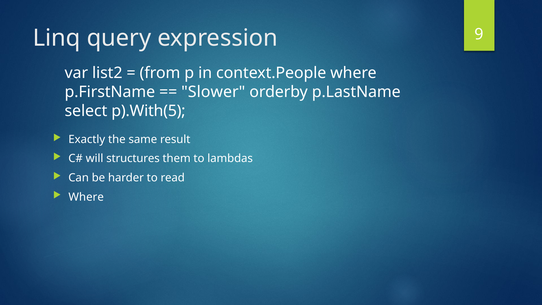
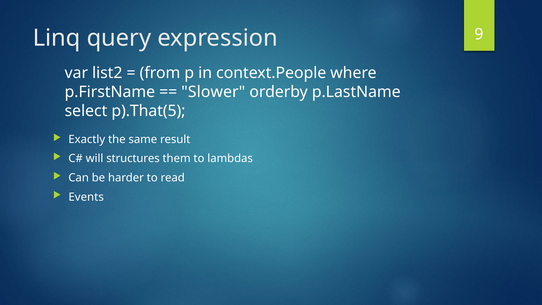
p).With(5: p).With(5 -> p).That(5 (148, 111)
Where: Where -> Events (86, 197)
